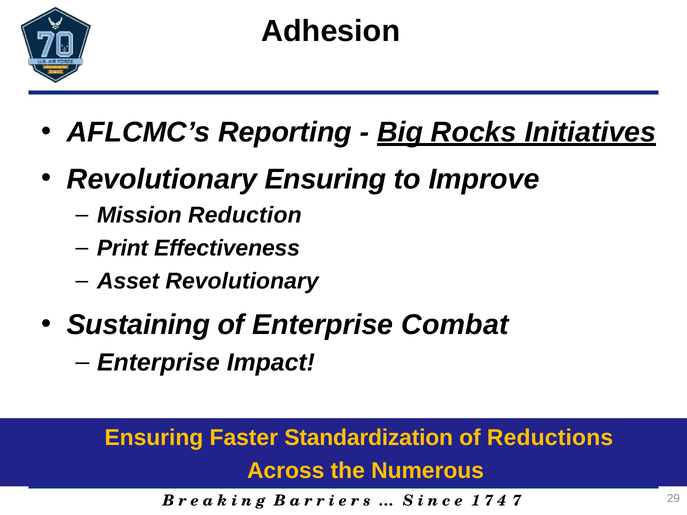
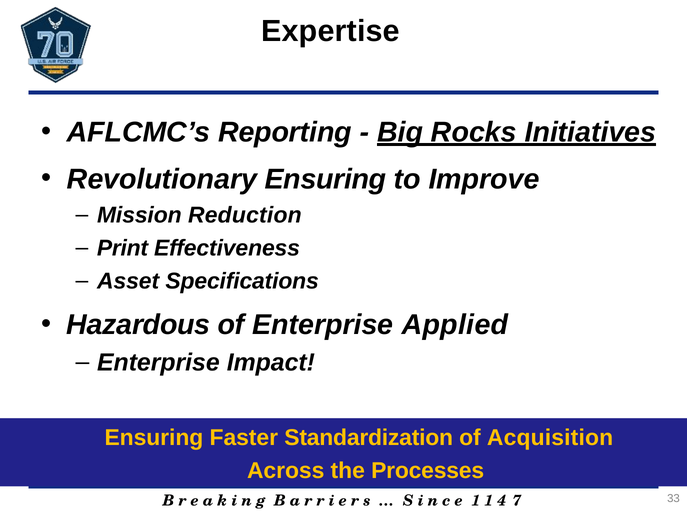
Adhesion: Adhesion -> Expertise (331, 31)
Asset Revolutionary: Revolutionary -> Specifications (242, 281)
Sustaining: Sustaining -> Hazardous (138, 325)
Combat: Combat -> Applied (455, 325)
Reductions: Reductions -> Acquisition (550, 438)
Numerous: Numerous -> Processes (428, 471)
1 7: 7 -> 1 (489, 501)
29: 29 -> 33 (674, 499)
